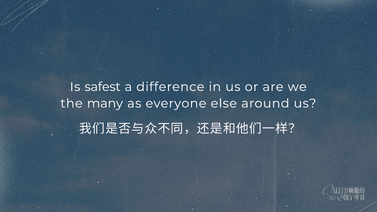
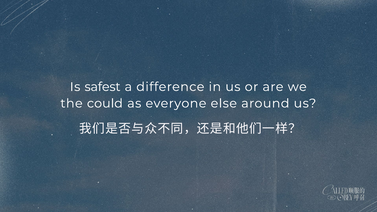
many: many -> could (105, 103)
